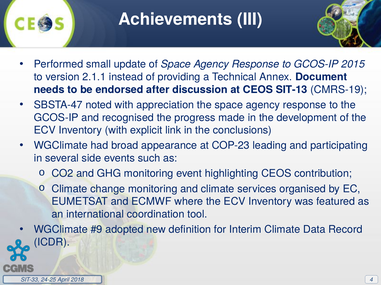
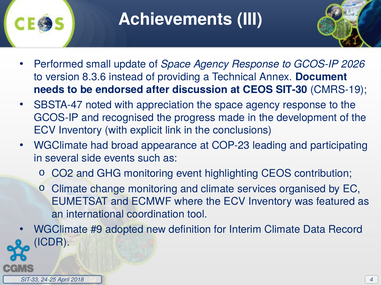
2015: 2015 -> 2026 (353, 64)
2.1.1: 2.1.1 -> 8.3.6 (94, 77)
SIT-13: SIT-13 -> SIT-30 (292, 90)
